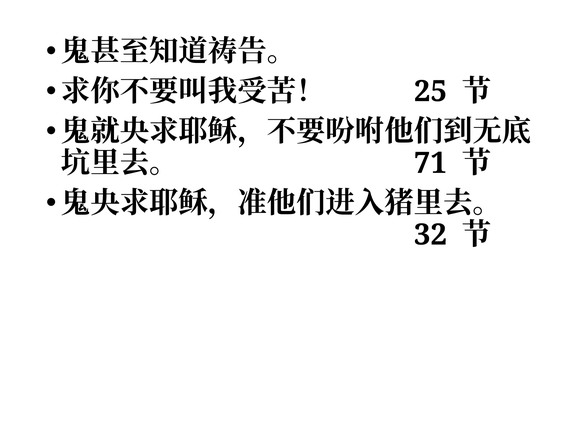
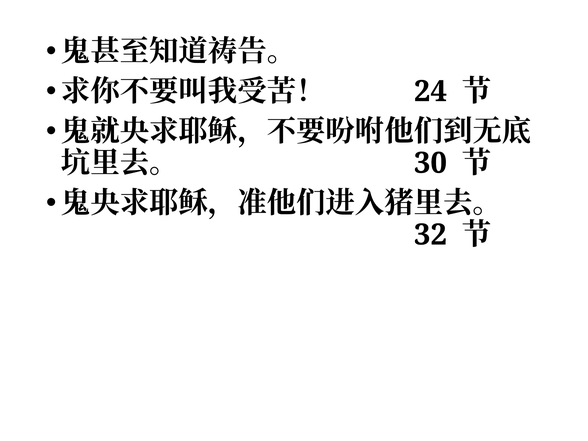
25: 25 -> 24 (430, 91)
71: 71 -> 30 (430, 163)
